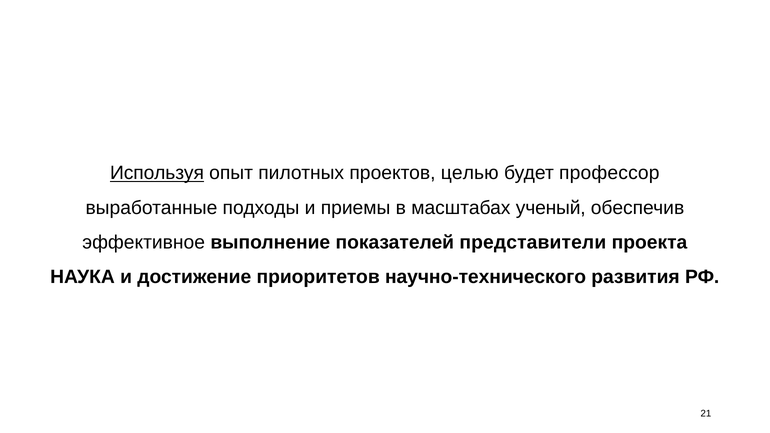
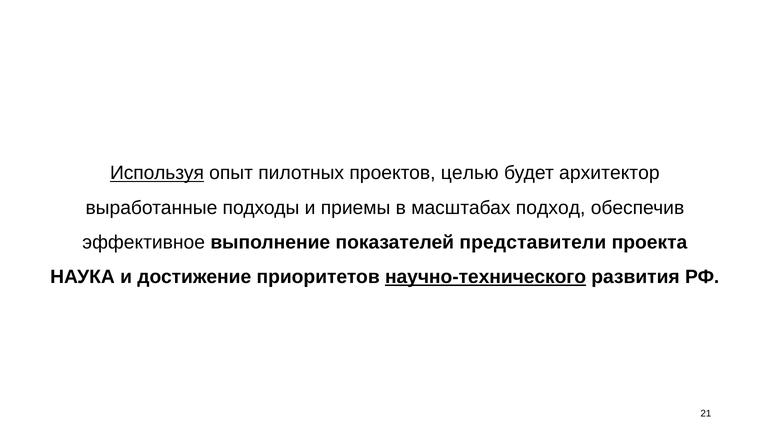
профессор: профессор -> архитектор (609, 173)
ученый: ученый -> подход (551, 208)
научно-технического underline: none -> present (486, 277)
